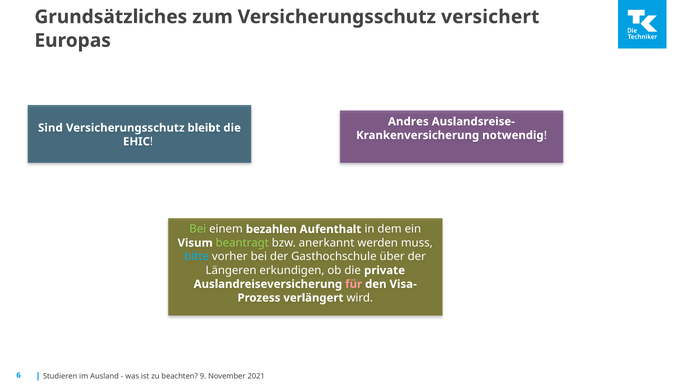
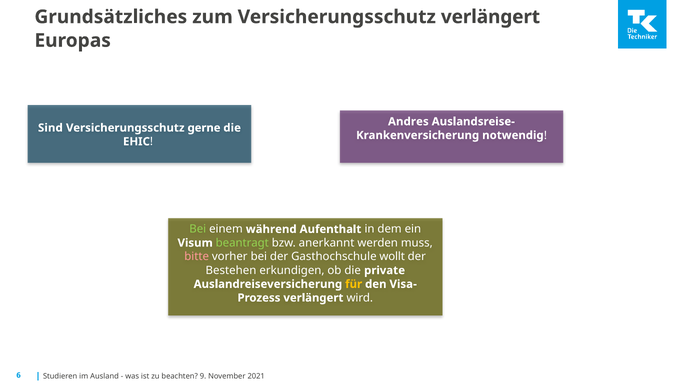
Versicherungsschutz versichert: versichert -> verlängert (490, 17)
bleibt: bleibt -> gerne (204, 128)
bezahlen: bezahlen -> während (271, 230)
bitte colour: light blue -> pink (197, 257)
über: über -> wollt (392, 257)
Längeren: Längeren -> Bestehen (231, 271)
für colour: pink -> yellow (354, 285)
